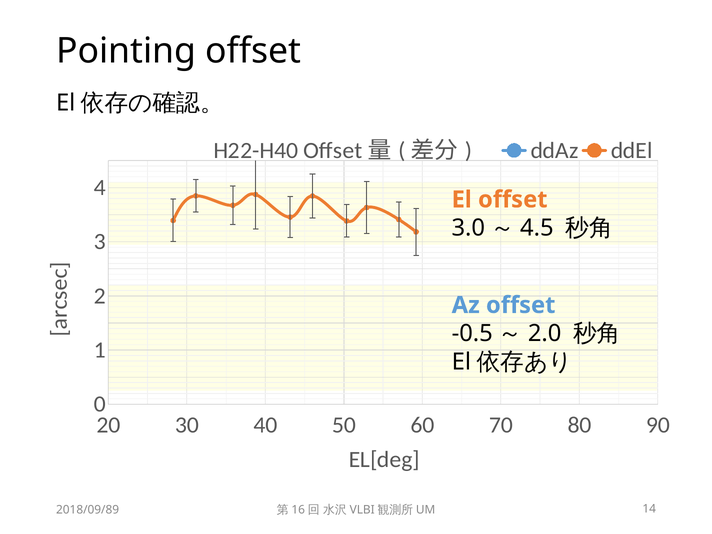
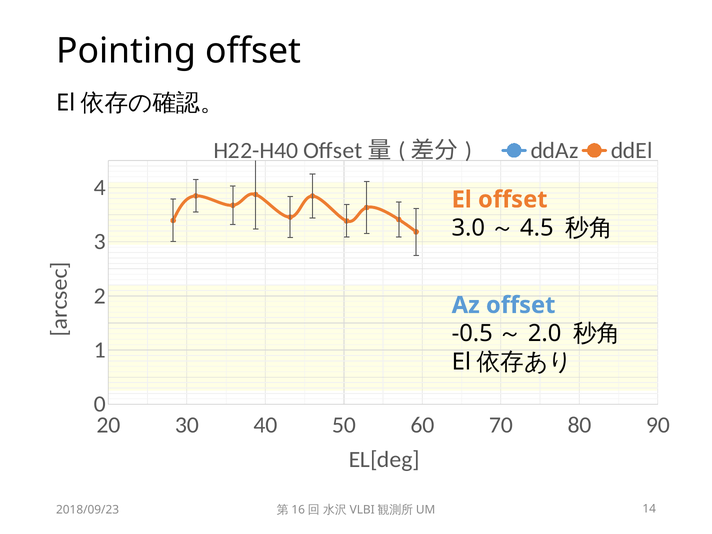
2018/09/89: 2018/09/89 -> 2018/09/23 (88, 510)
